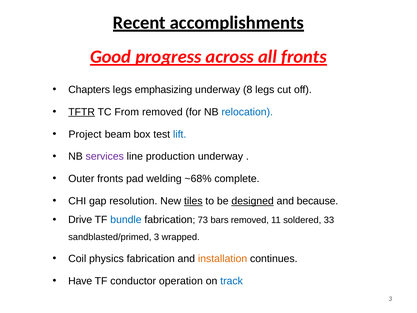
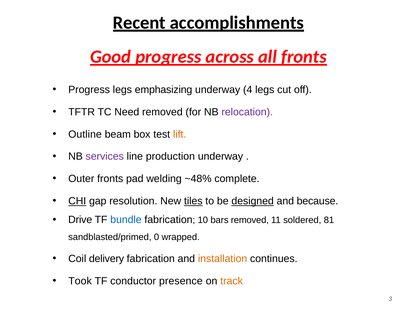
Chapters: Chapters -> Progress (89, 90)
8: 8 -> 4 (248, 90)
TFTR underline: present -> none (82, 112)
From: From -> Need (127, 112)
relocation colour: blue -> purple (247, 112)
Project: Project -> Outline (85, 134)
lift colour: blue -> orange (180, 134)
~68%: ~68% -> ~48% (198, 179)
CHI underline: none -> present (77, 201)
73: 73 -> 10 (203, 220)
33: 33 -> 81 (329, 220)
sandblasted/primed 3: 3 -> 0 (157, 237)
physics: physics -> delivery (107, 259)
Have: Have -> Took (80, 281)
operation: operation -> presence (181, 281)
track colour: blue -> orange (232, 281)
